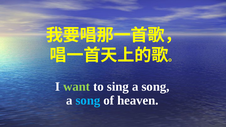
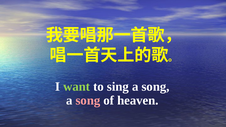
song colour: light blue -> pink (88, 100)
